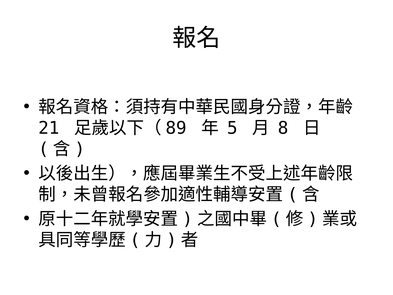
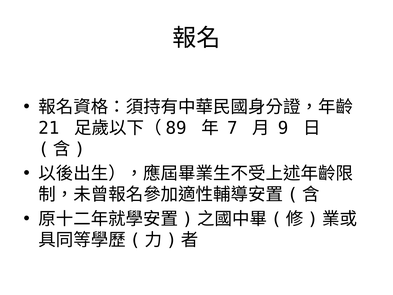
5: 5 -> 7 (232, 128)
8: 8 -> 9 (283, 128)
